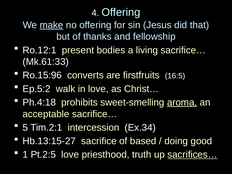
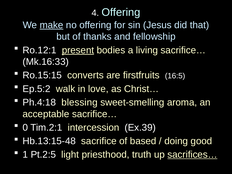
present underline: none -> present (78, 50)
Mk.61:33: Mk.61:33 -> Mk.16:33 (46, 62)
Ro.15:96: Ro.15:96 -> Ro.15:15 (42, 75)
prohibits: prohibits -> blessing (79, 102)
aroma underline: present -> none (182, 102)
5: 5 -> 0 (25, 128)
Ex.34: Ex.34 -> Ex.39 (140, 128)
Hb.13:15-27: Hb.13:15-27 -> Hb.13:15-48 (49, 141)
Pt.2:5 love: love -> light (70, 155)
